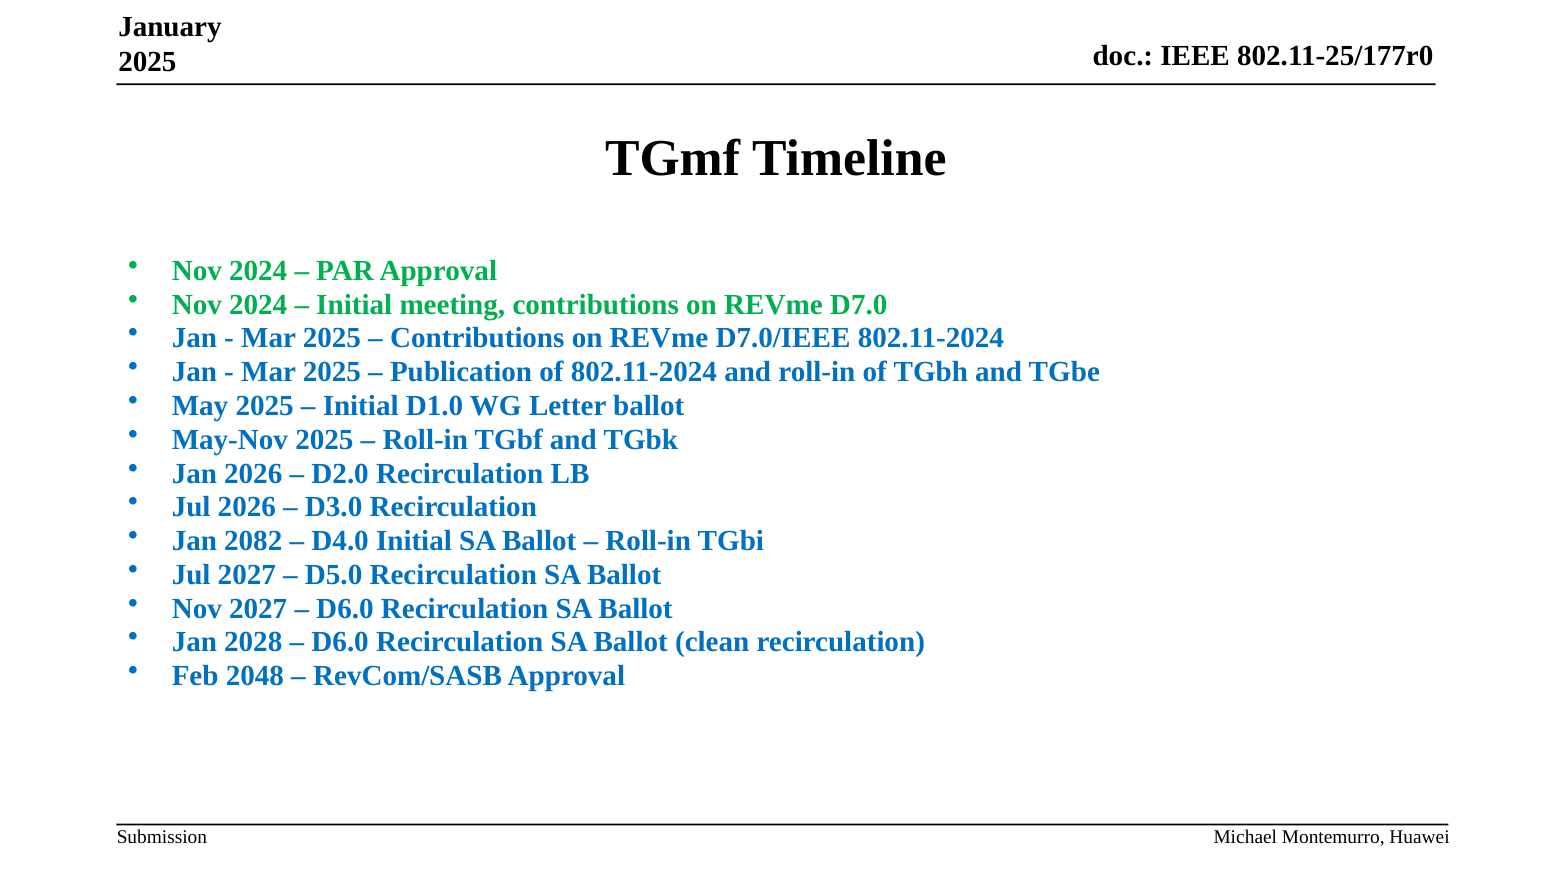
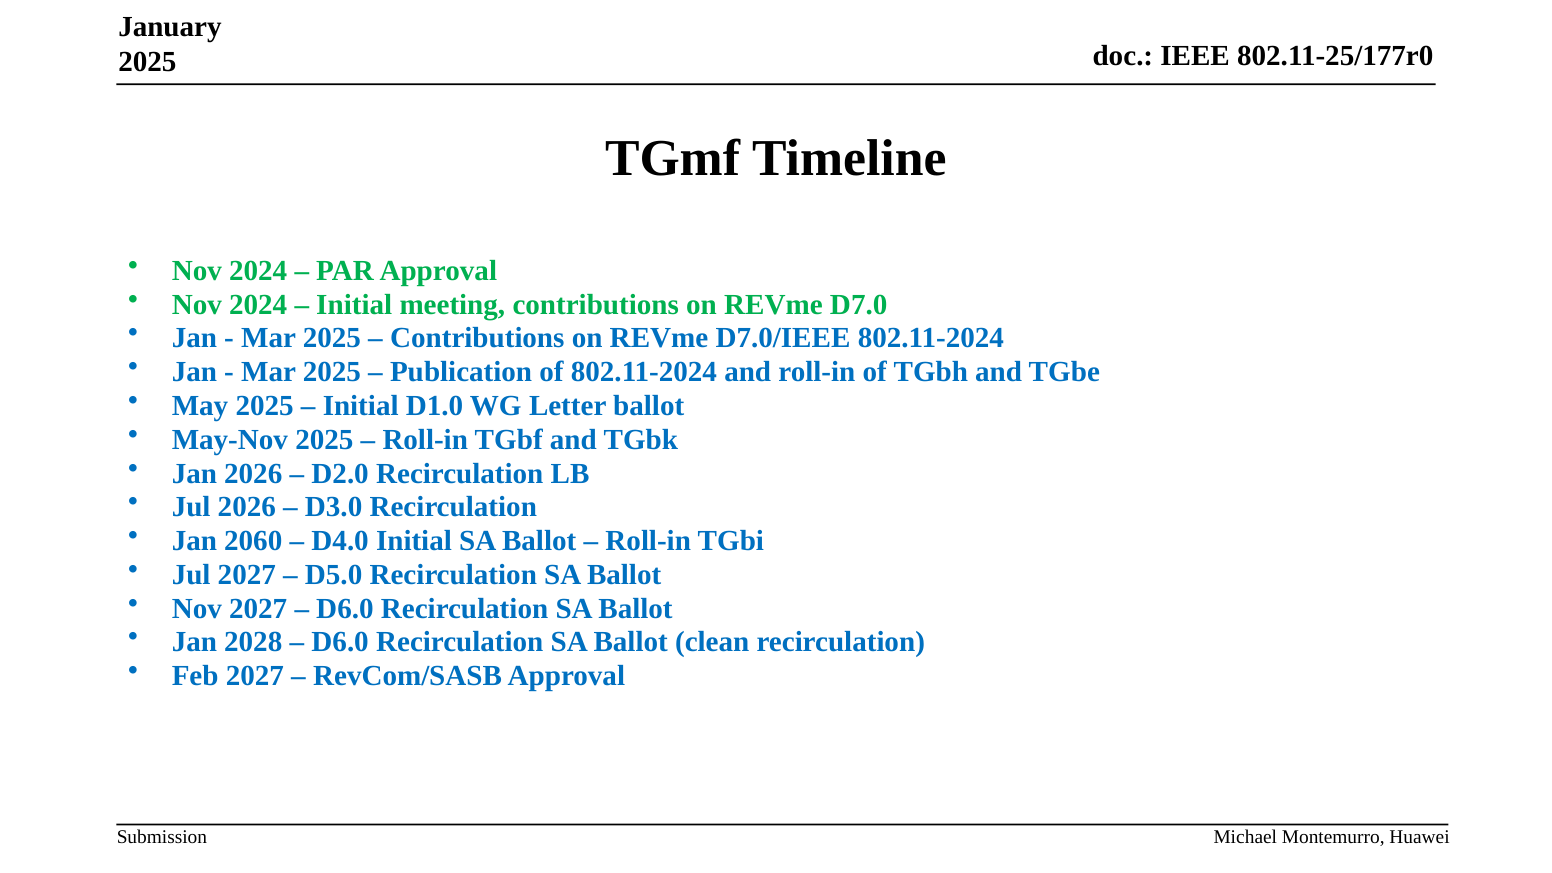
2082: 2082 -> 2060 (253, 541)
Feb 2048: 2048 -> 2027 (255, 676)
